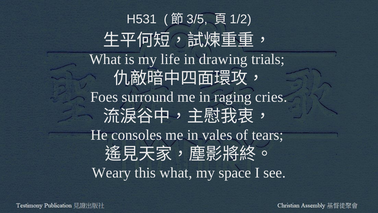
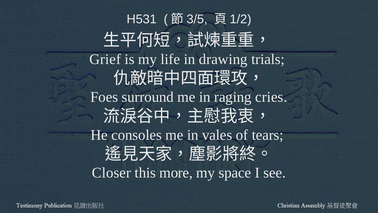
What: What -> Grief (105, 59)
Weary: Weary -> Closer (111, 173)
this what: what -> more (176, 173)
